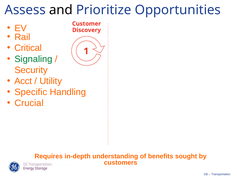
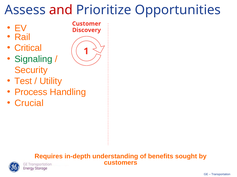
and colour: black -> red (61, 10)
Acct: Acct -> Test (23, 81)
Specific: Specific -> Process (31, 92)
